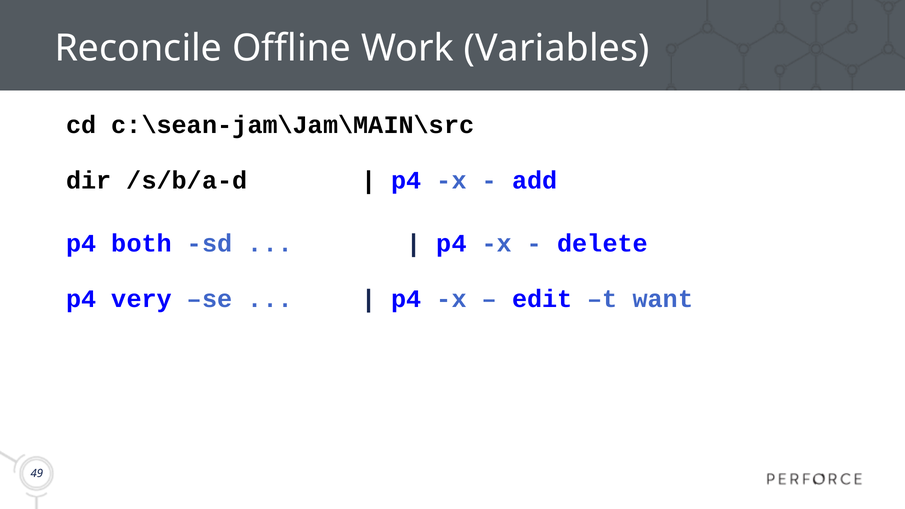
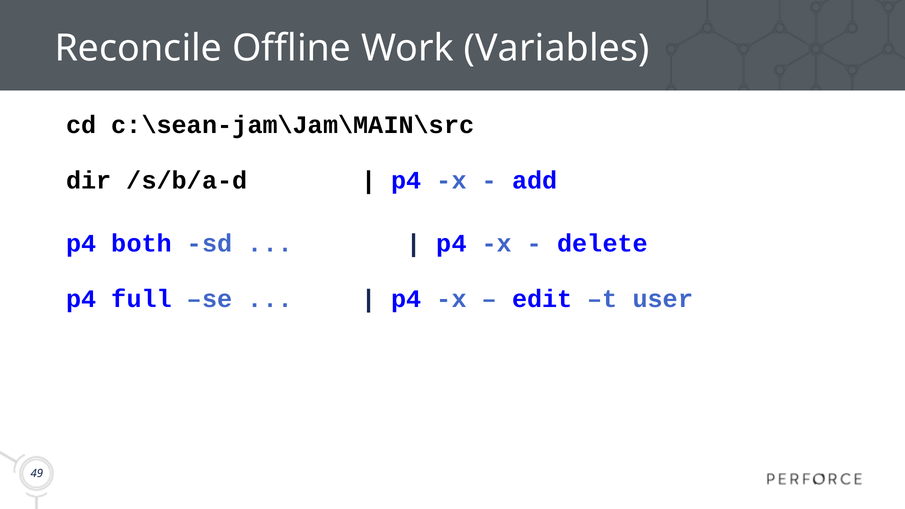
very: very -> full (142, 299)
want: want -> user (663, 299)
